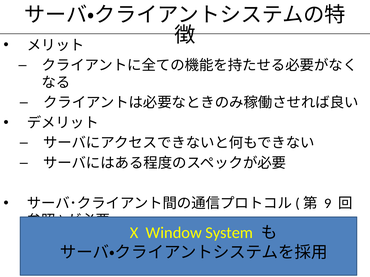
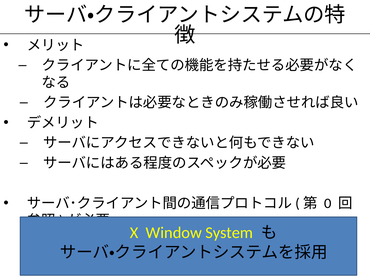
9: 9 -> 0 (328, 204)
